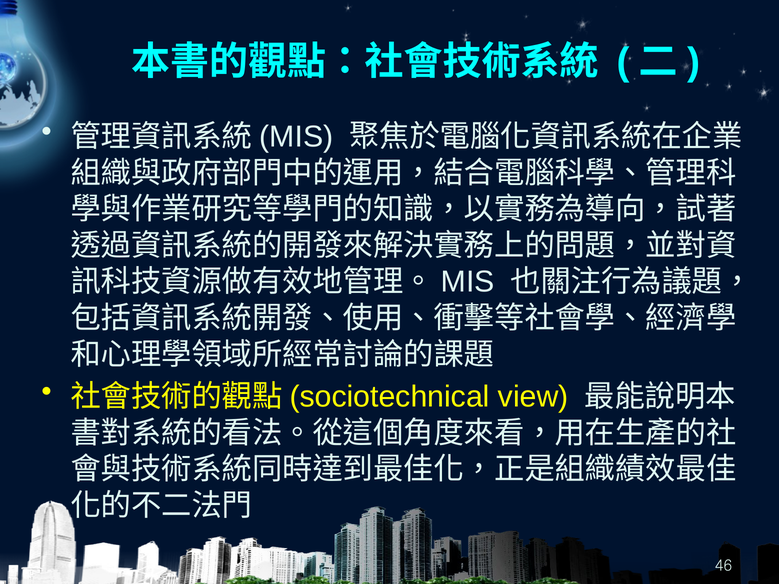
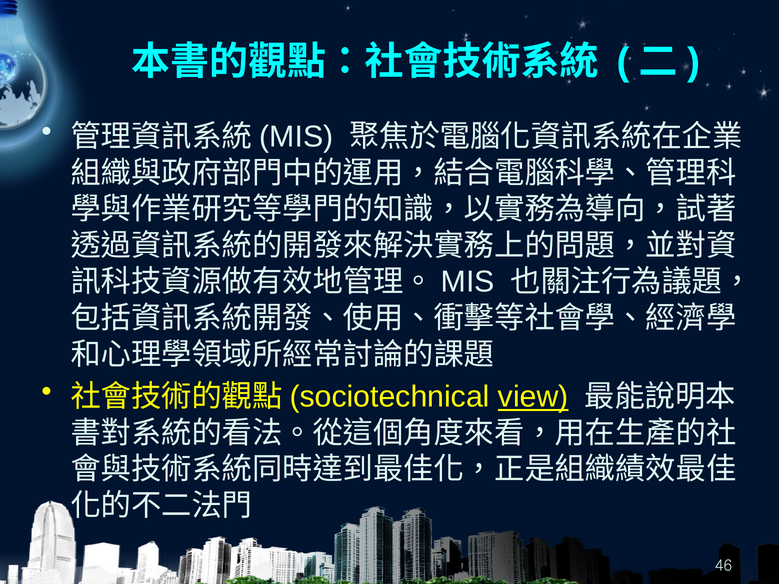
view underline: none -> present (533, 397)
